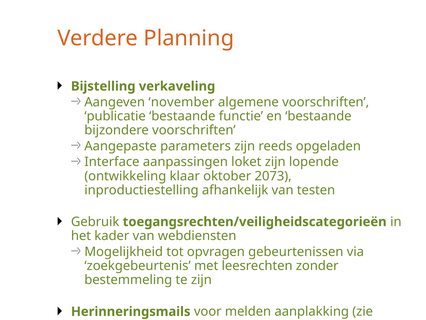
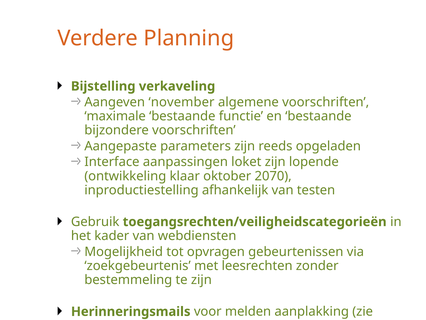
publicatie: publicatie -> maximale (115, 116)
2073: 2073 -> 2070 (273, 176)
